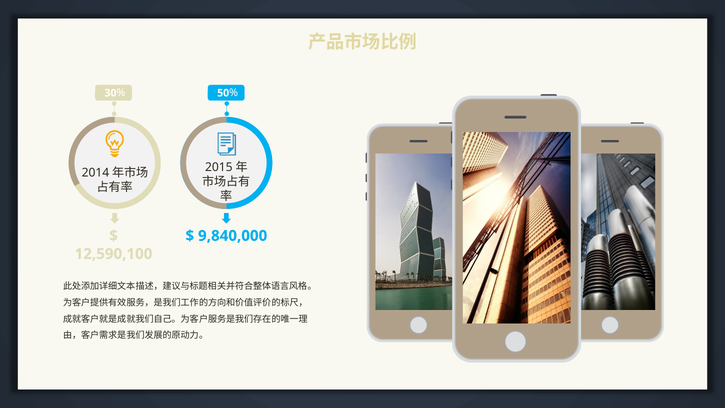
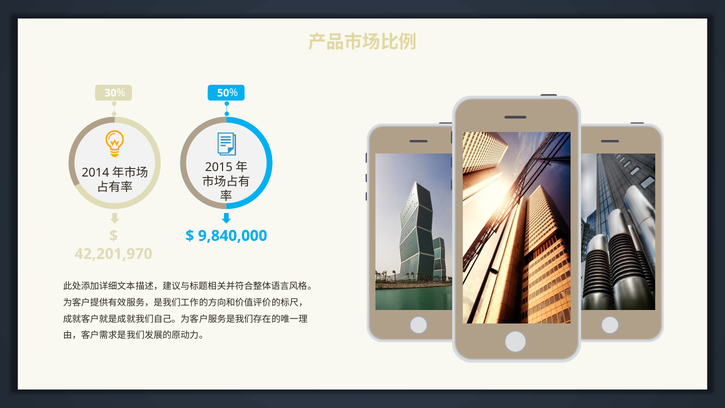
12,590,100: 12,590,100 -> 42,201,970 (114, 254)
